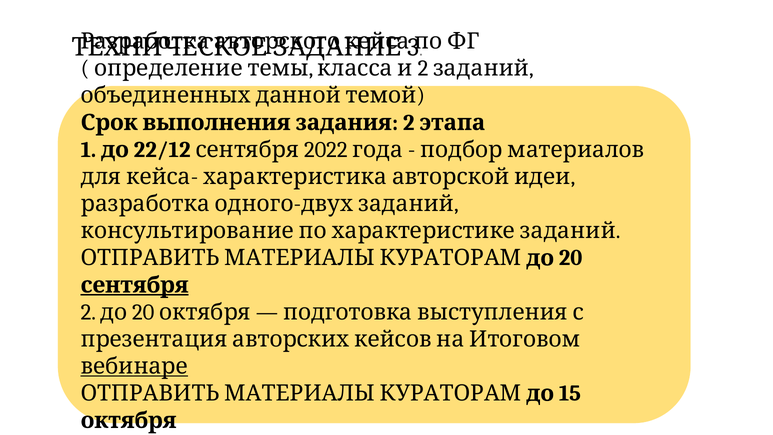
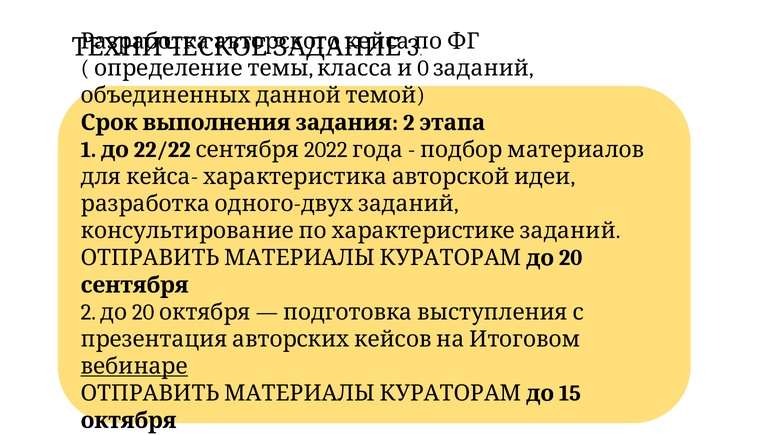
2: 2 -> 0 (423, 68)
22/12: 22/12 -> 22/22 (162, 150)
сентября underline: present -> none (135, 285)
